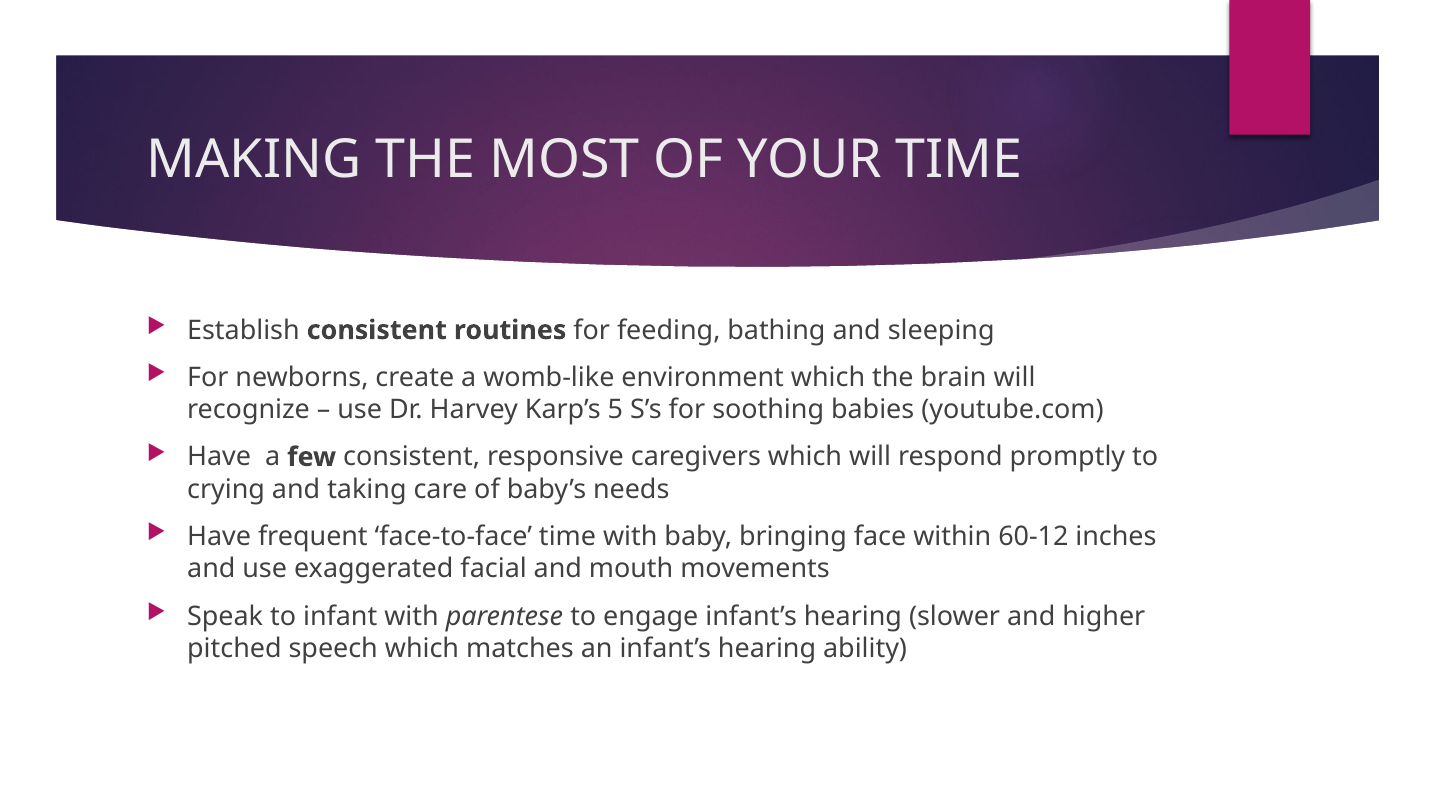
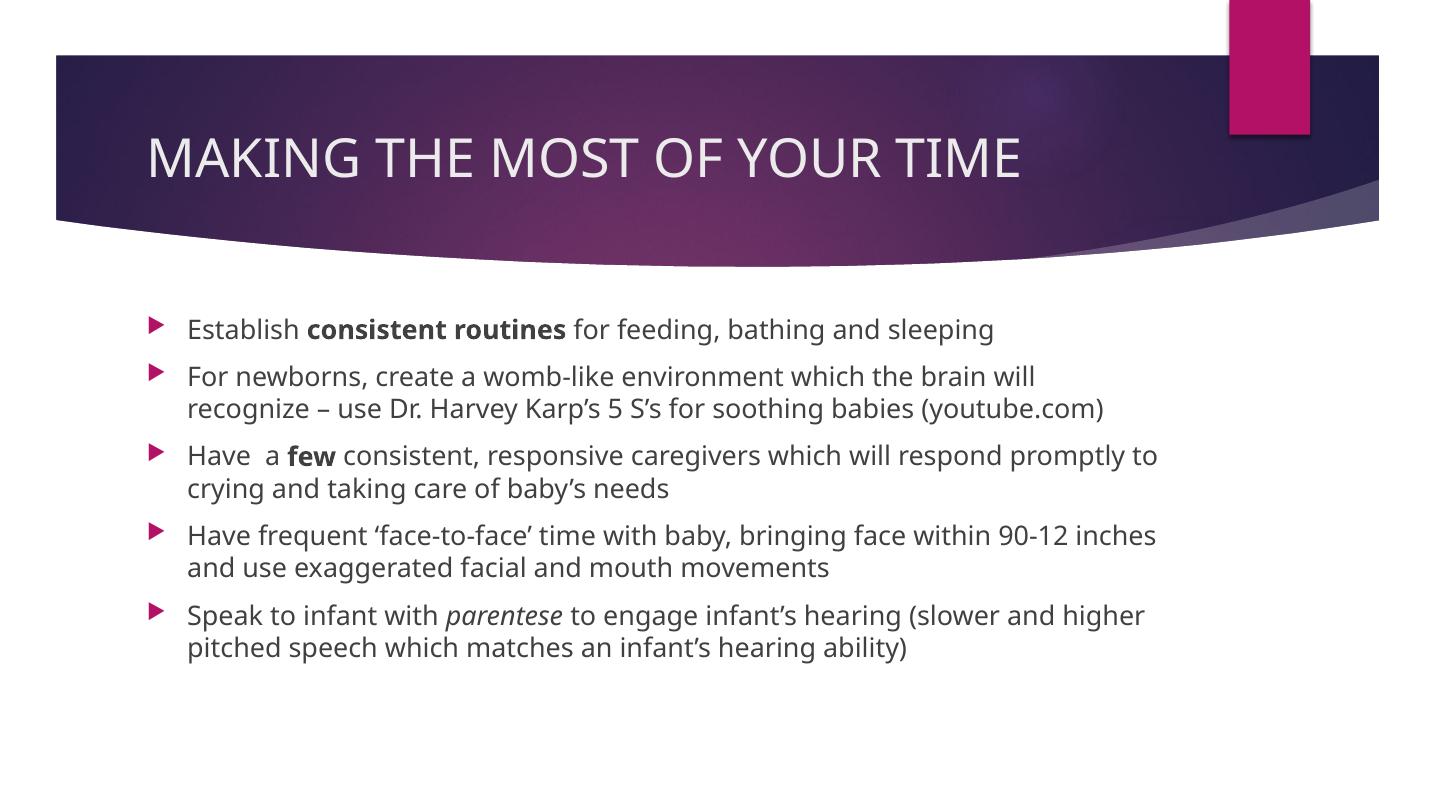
60-12: 60-12 -> 90-12 (1033, 537)
